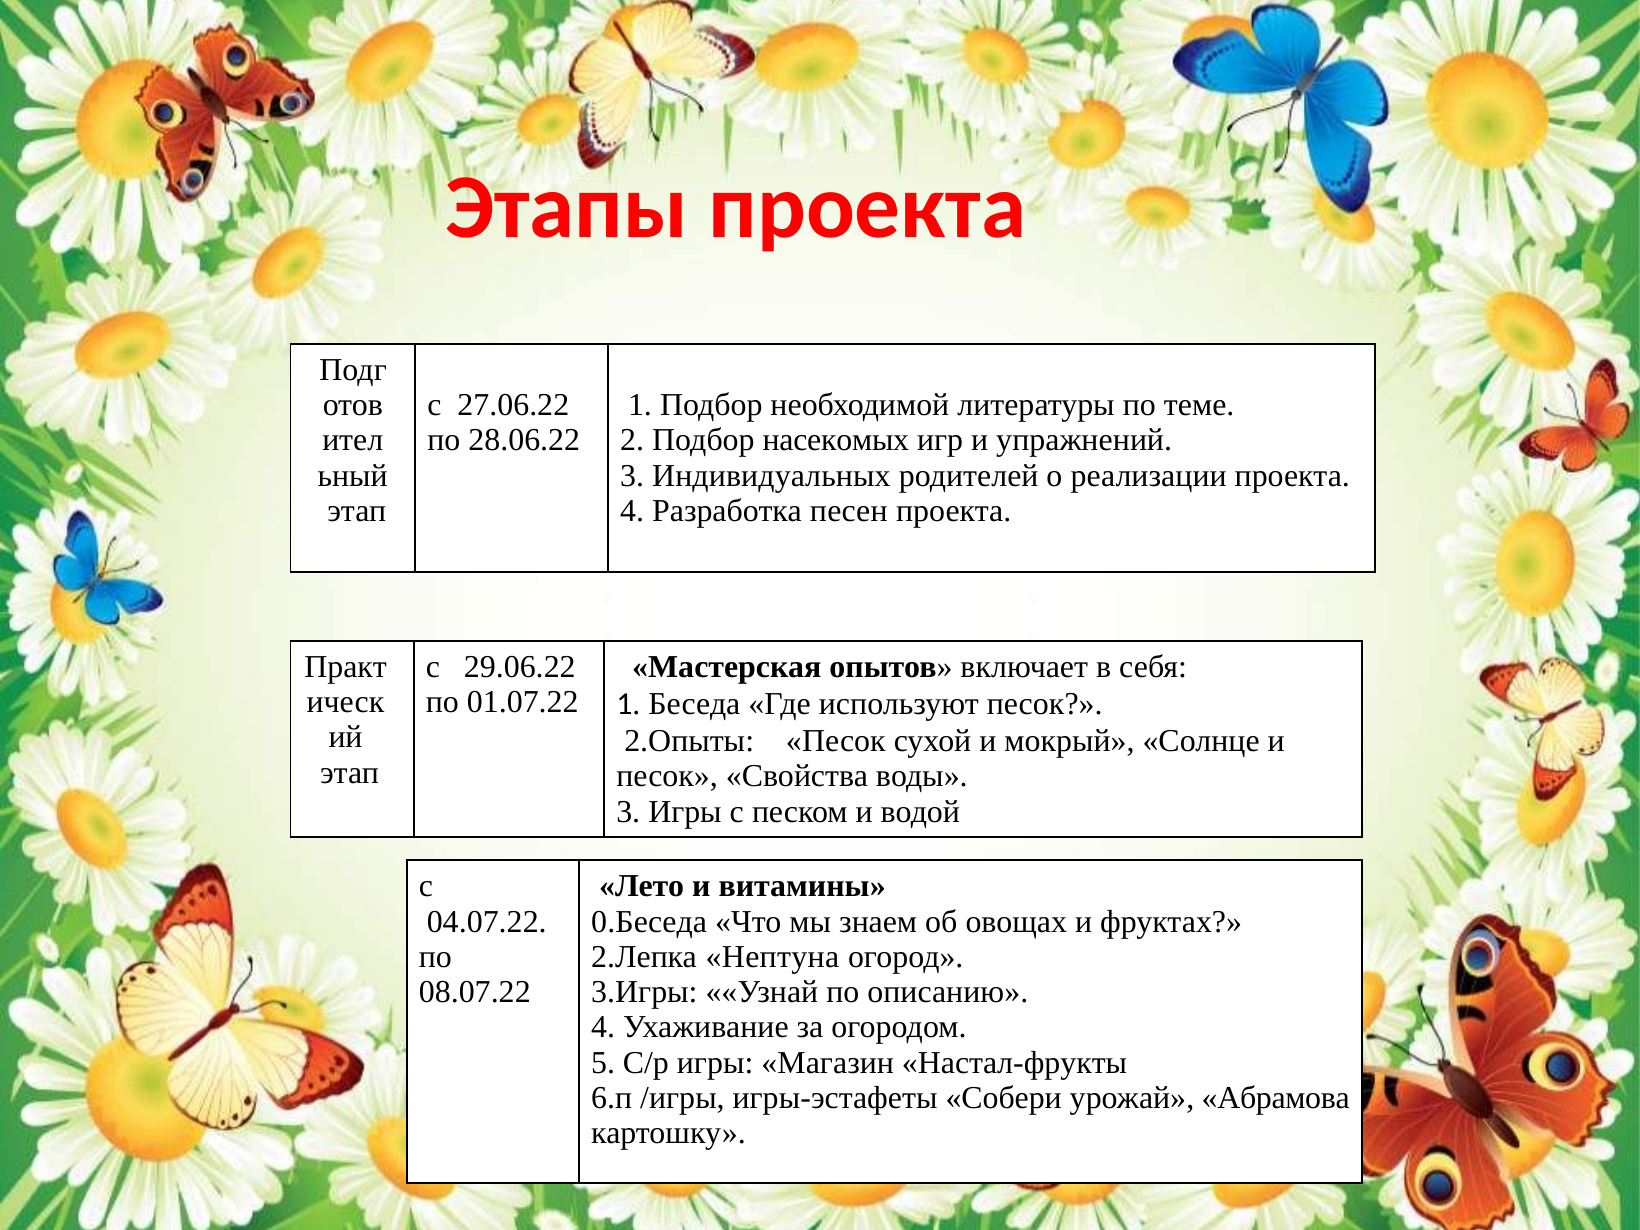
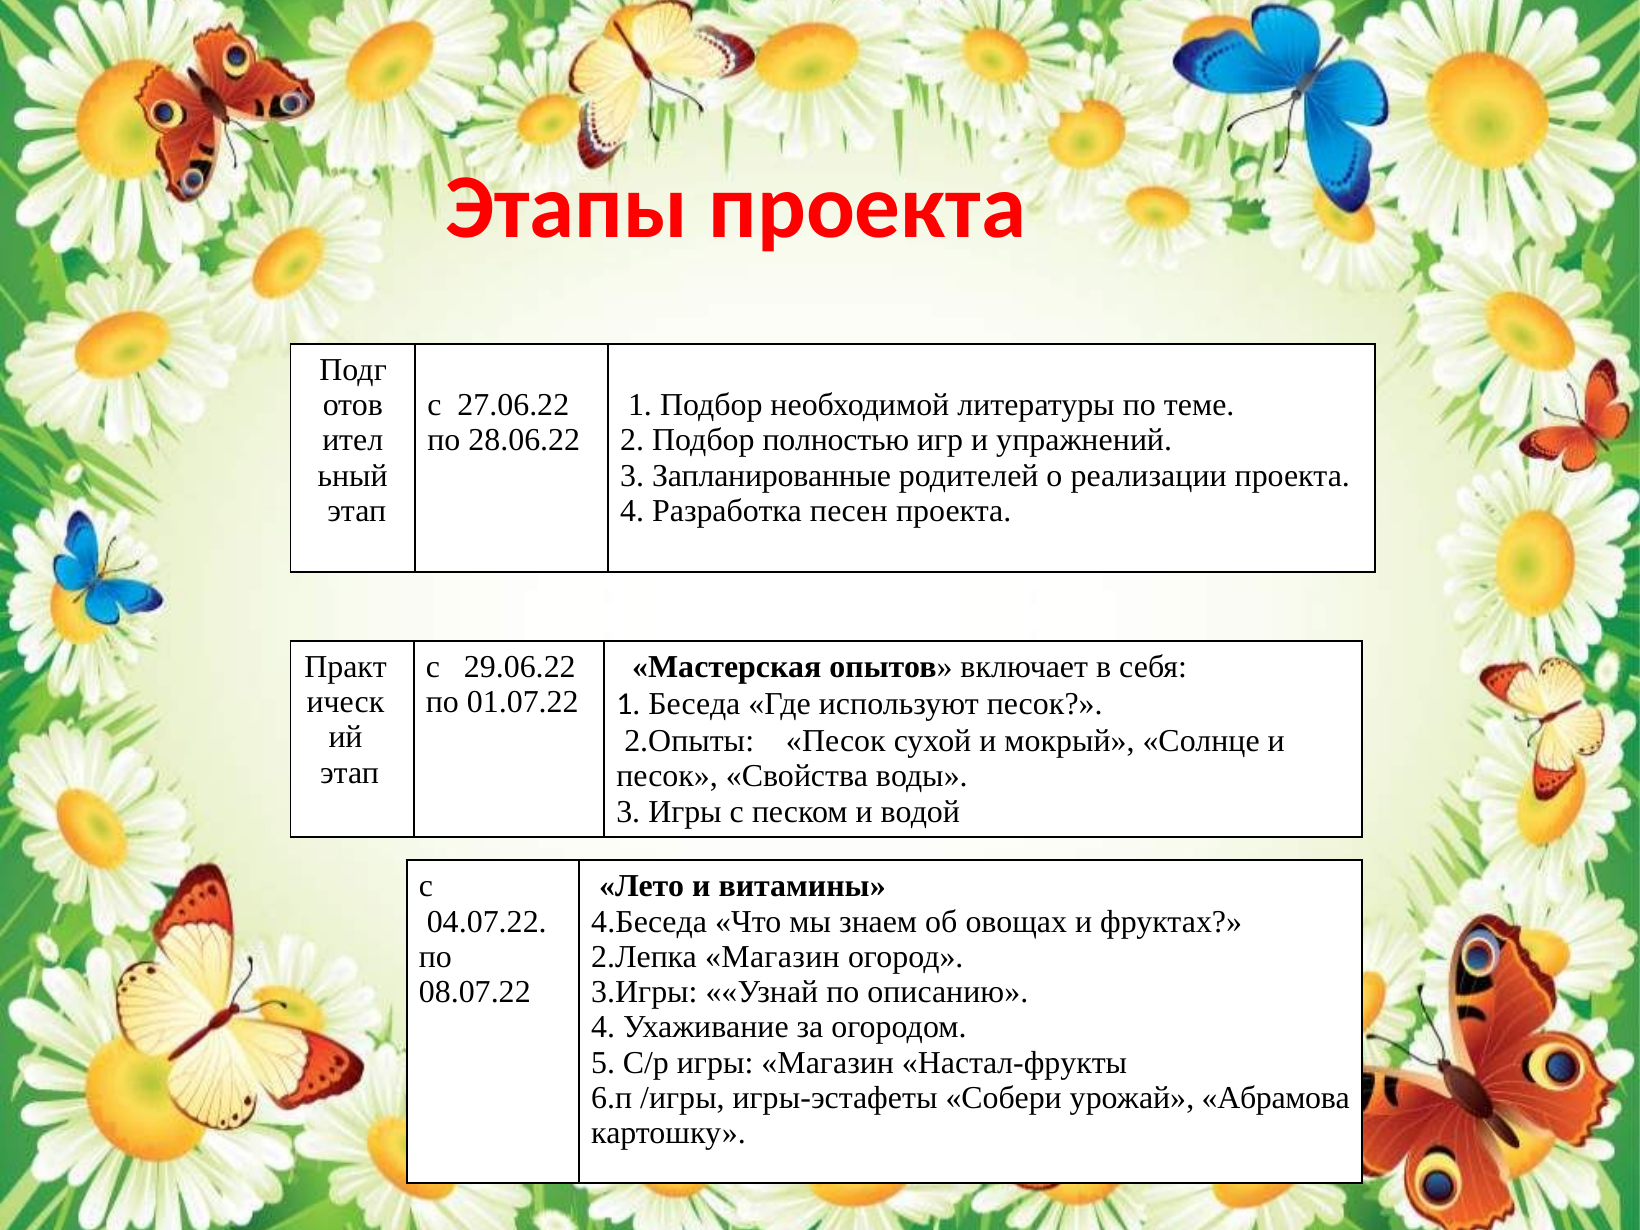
насекомых: насекомых -> полностью (836, 440)
Индивидуальных: Индивидуальных -> Запланированные (772, 476)
0.Беседа: 0.Беседа -> 4.Беседа (649, 922)
2.Лепка Нептуна: Нептуна -> Магазин (772, 957)
